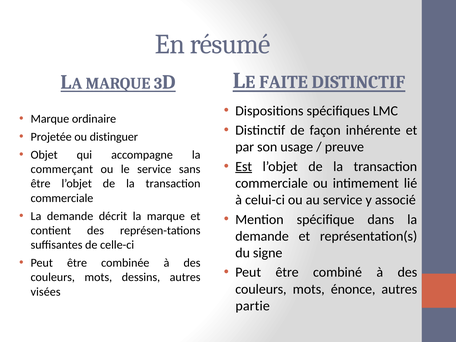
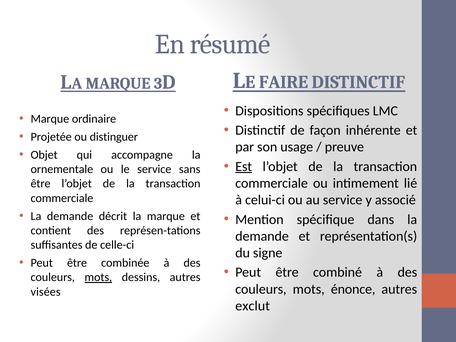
FAITE: FAITE -> FAIRE (284, 82)
commerçant: commerçant -> ornementale (62, 169)
mots underline: none -> present (98, 277)
partie: partie -> exclut (253, 306)
